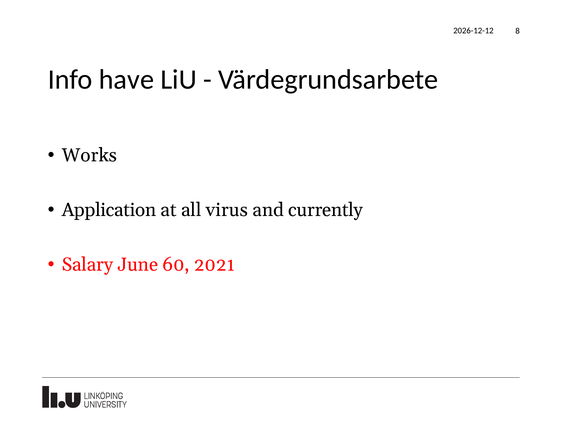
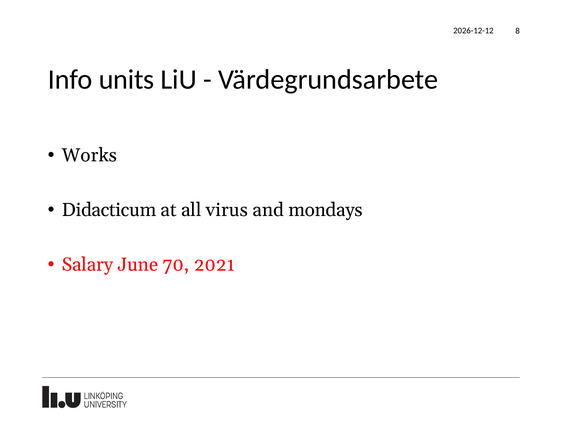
have: have -> units (127, 79)
Application: Application -> Didacticum (109, 210)
currently: currently -> mondays (326, 210)
60: 60 -> 70 (176, 265)
